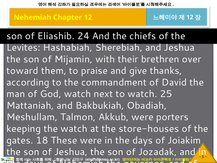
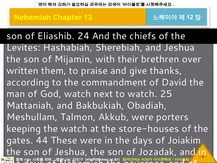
toward: toward -> written (22, 71)
18: 18 -> 44 (42, 140)
